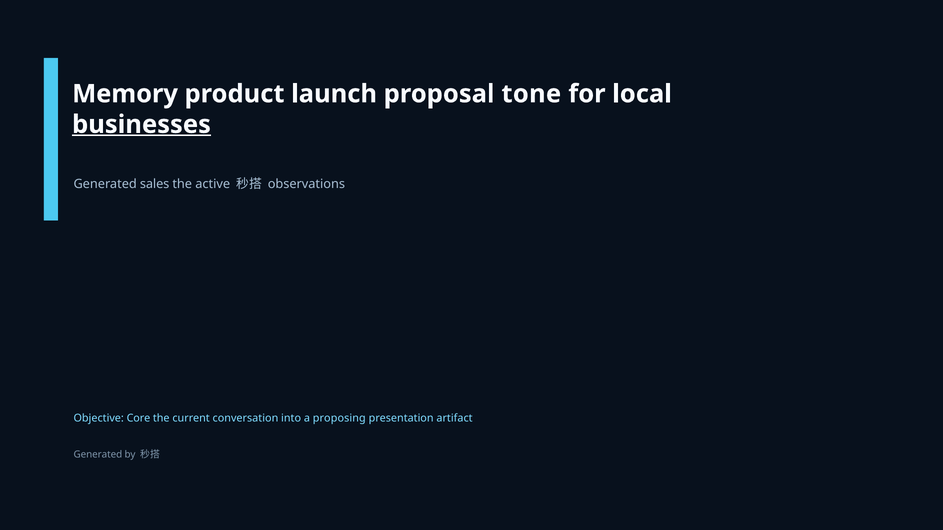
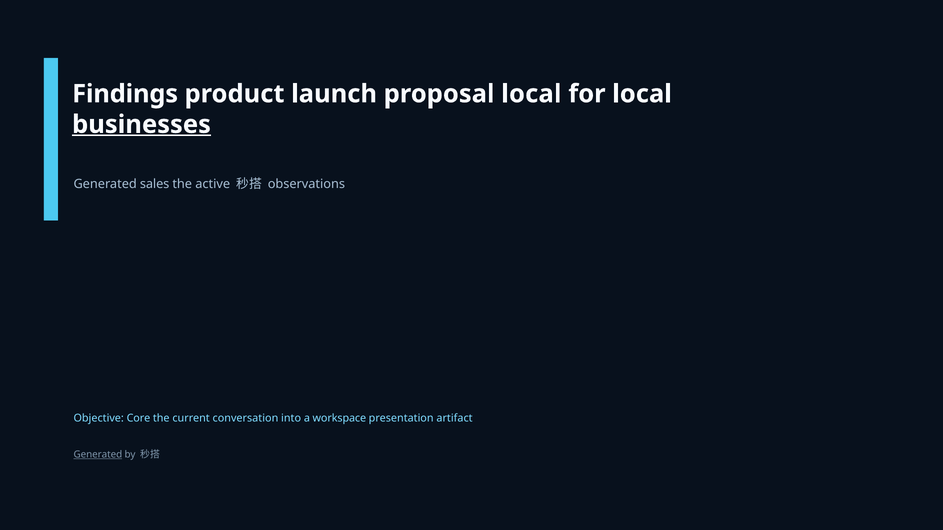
Memory: Memory -> Findings (125, 94)
proposal tone: tone -> local (531, 94)
proposing: proposing -> workspace (339, 419)
Generated underline: none -> present (98, 455)
